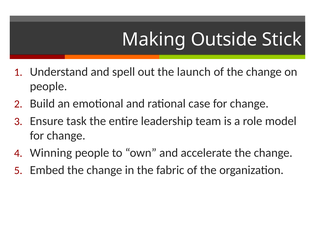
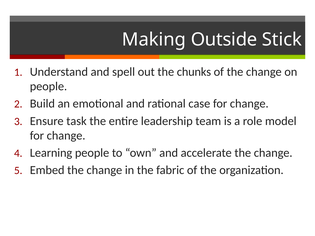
launch: launch -> chunks (194, 72)
Winning: Winning -> Learning (51, 153)
